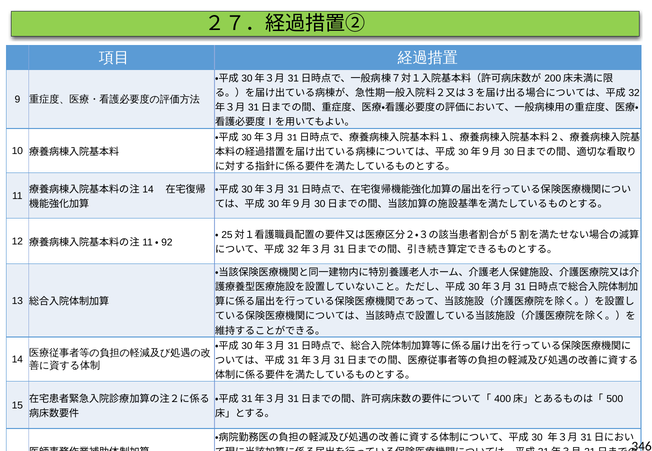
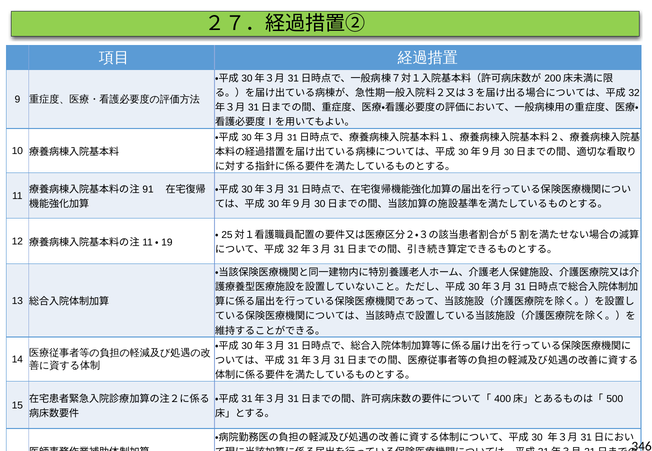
14: 14 -> 91 (148, 190)
92: 92 -> 19 (167, 242)
